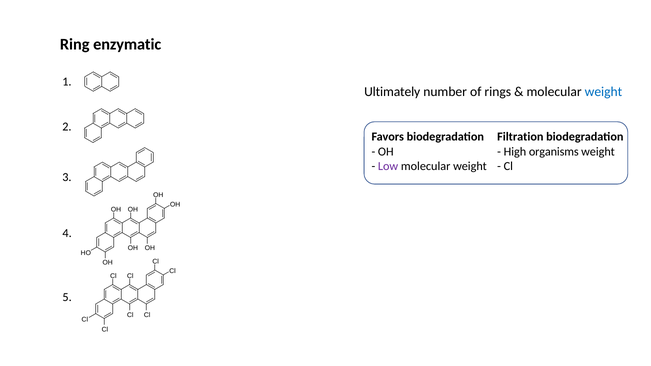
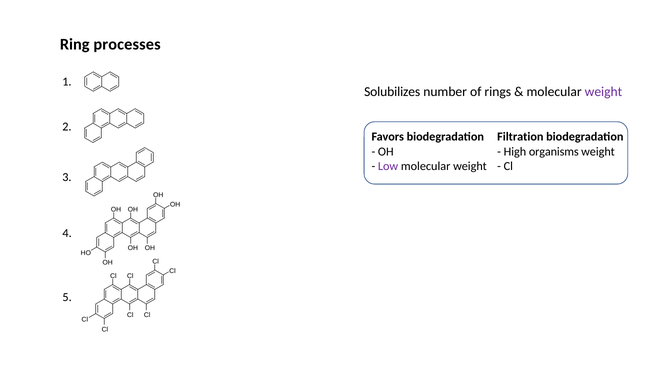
enzymatic: enzymatic -> processes (127, 45)
Ultimately: Ultimately -> Solubilizes (392, 92)
weight colour: blue -> purple (603, 92)
